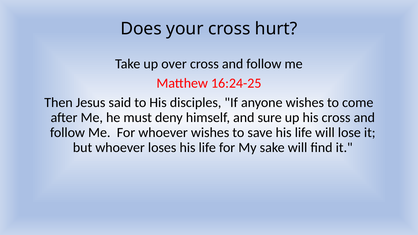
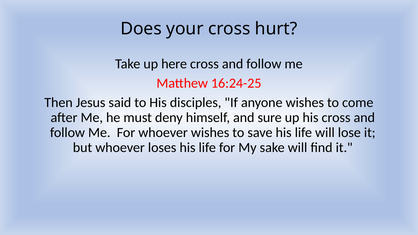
over: over -> here (174, 64)
